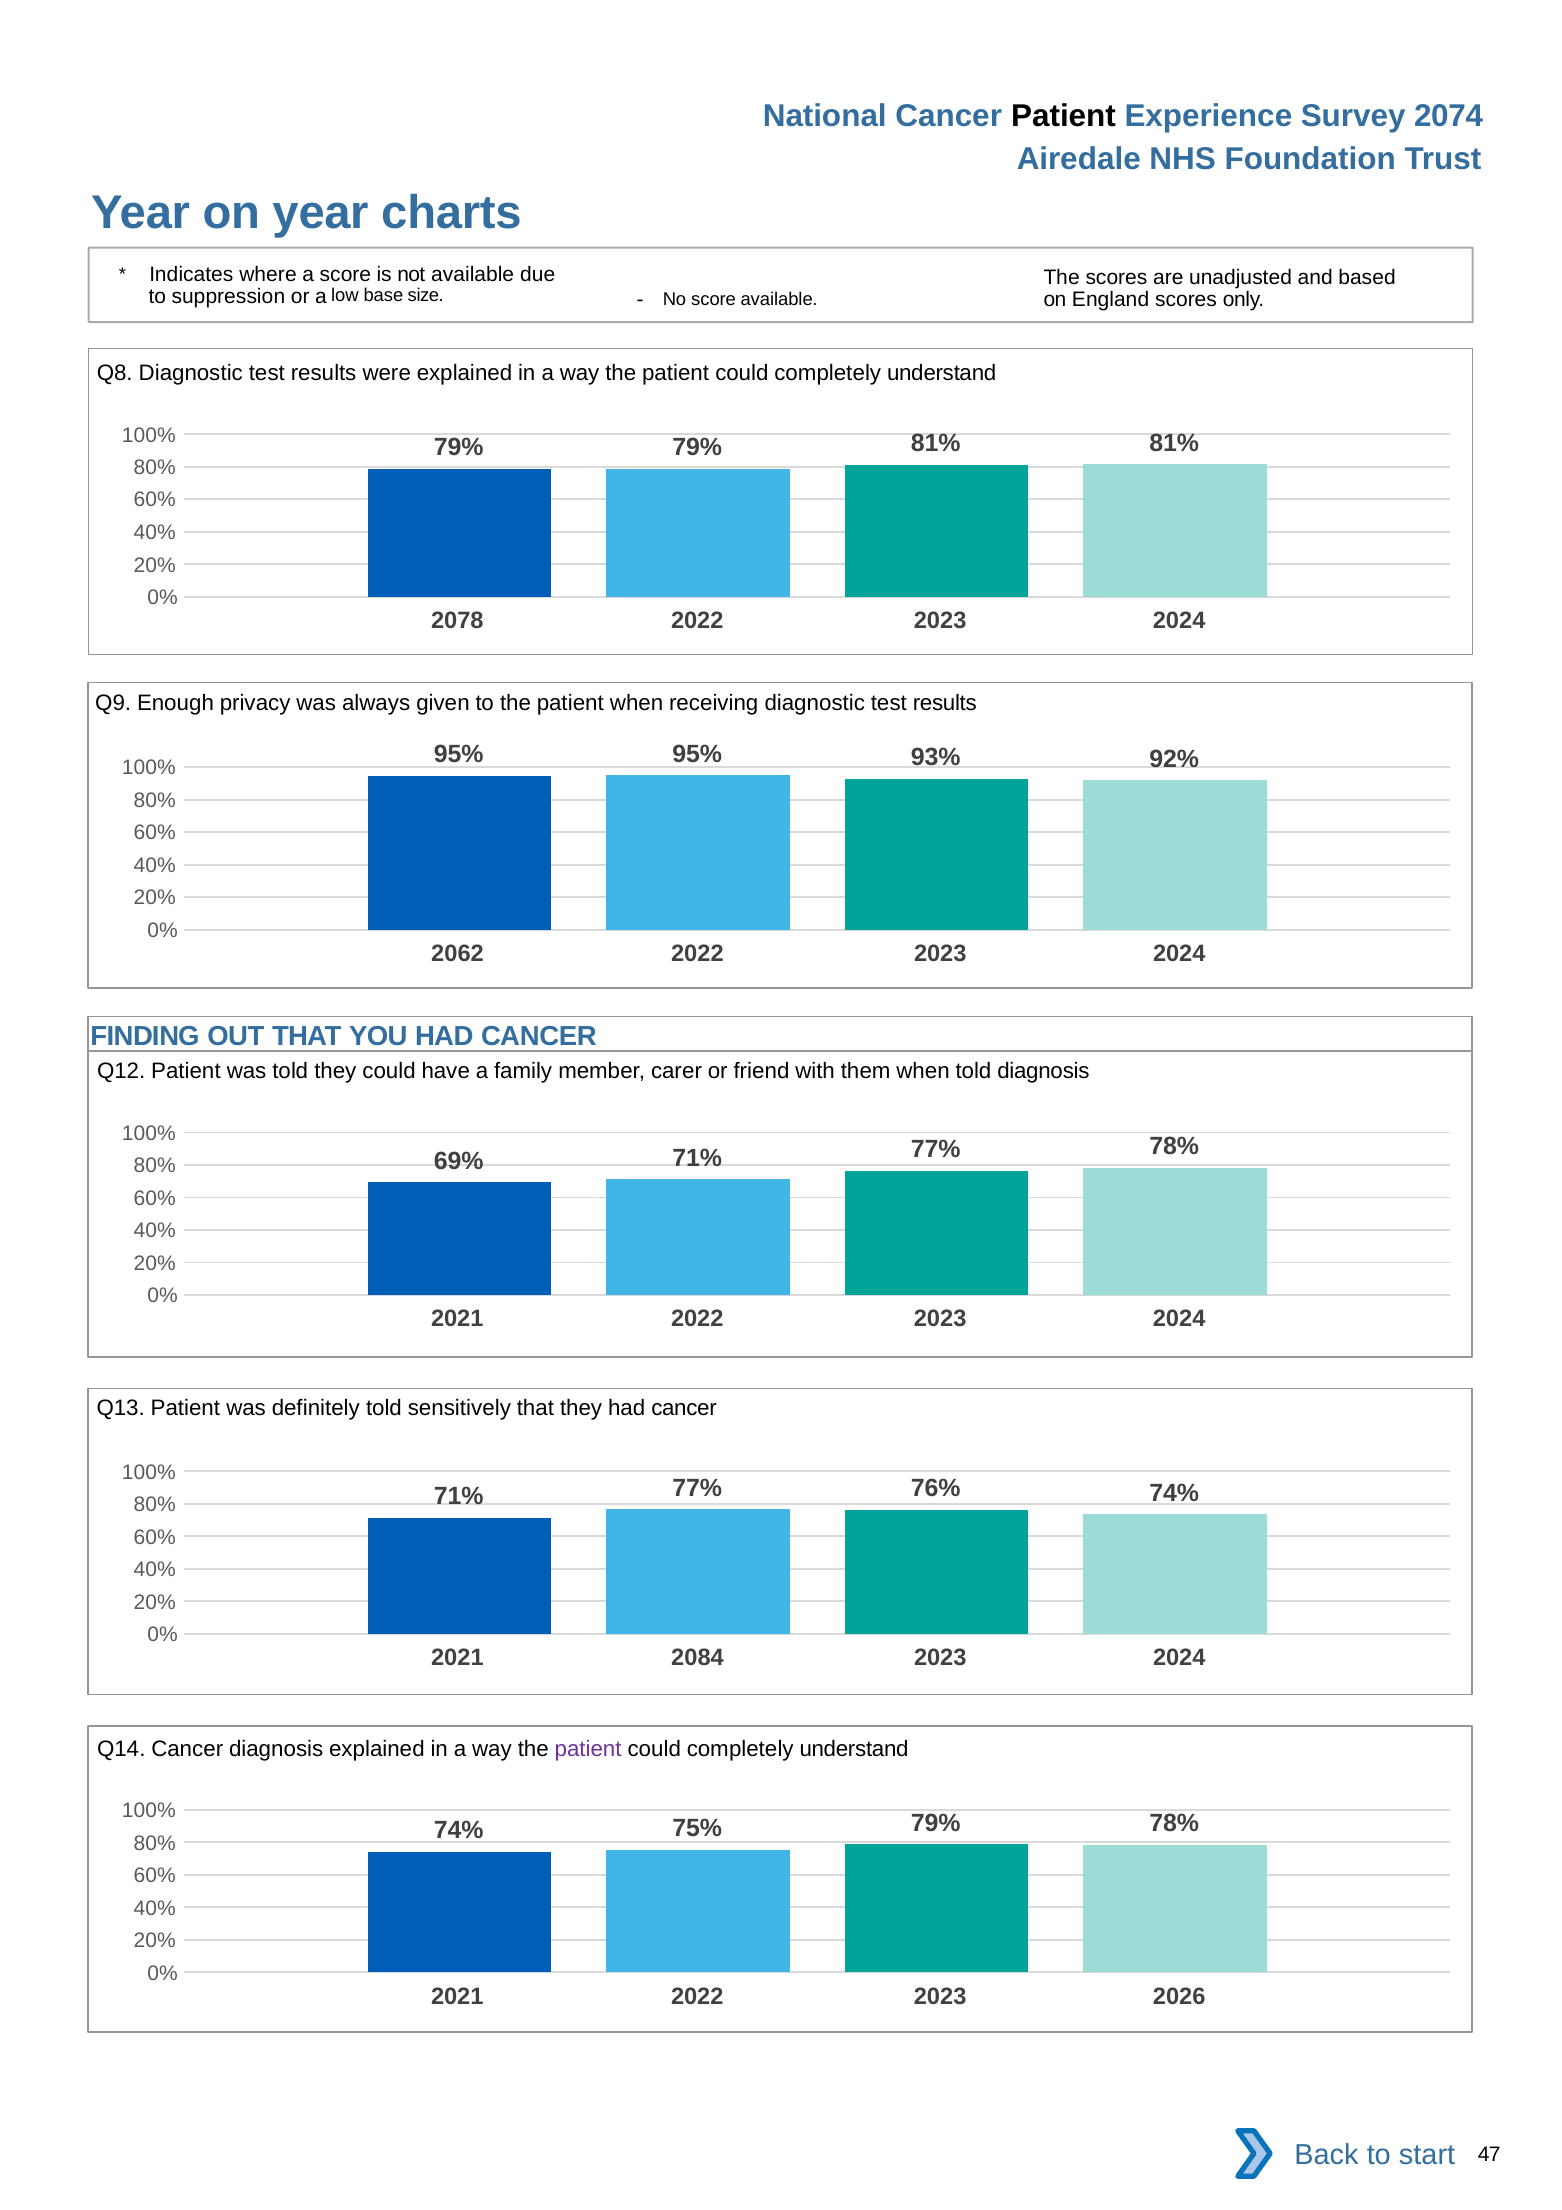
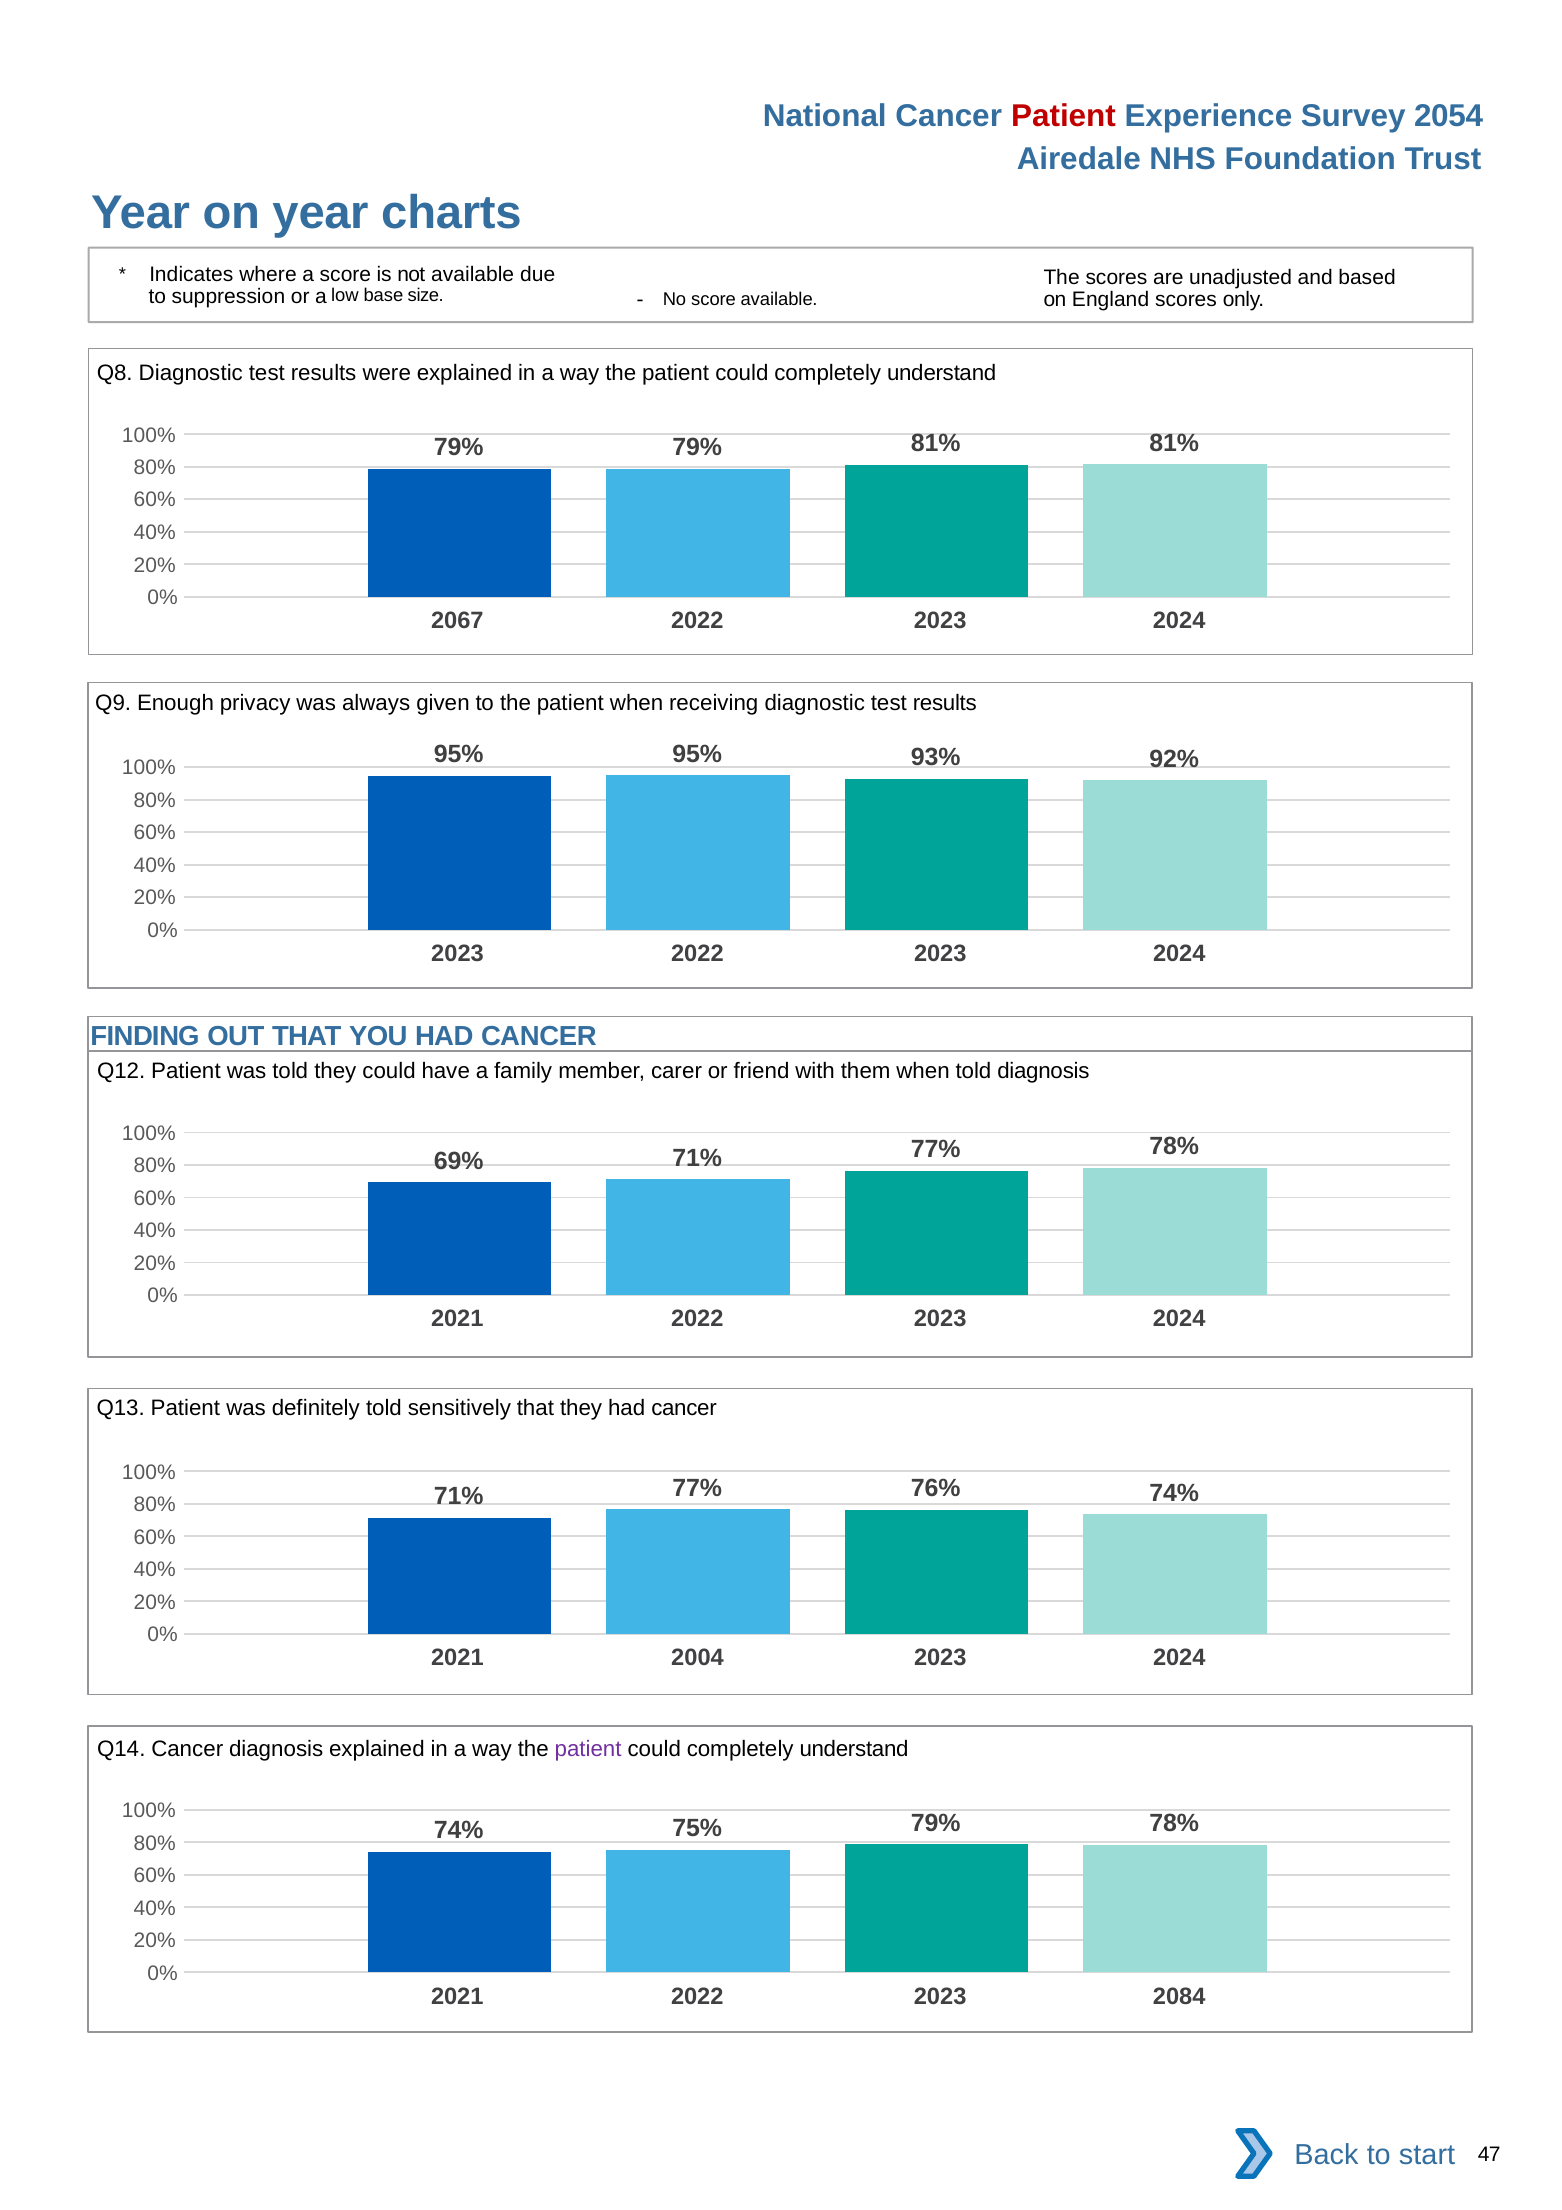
Patient colour: black -> red (1064, 116)
2074: 2074 -> 2054 (1449, 116)
2078: 2078 -> 2067 (457, 621)
2062: 2062 -> 2023 (458, 954)
2084: 2084 -> 2004 (698, 1658)
2026: 2026 -> 2084 (1179, 1997)
